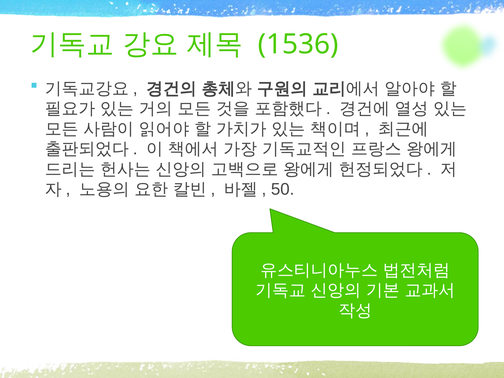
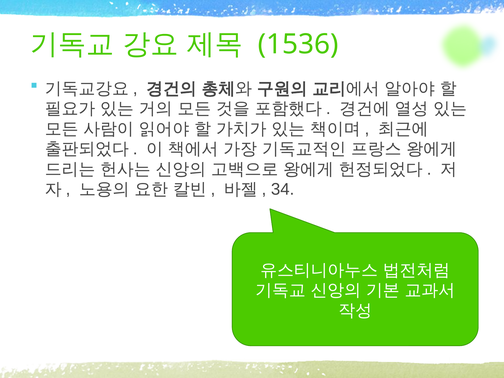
50: 50 -> 34 (283, 189)
